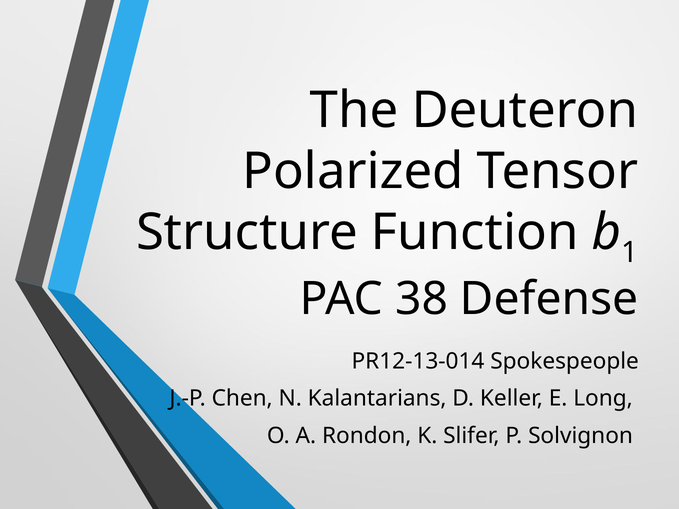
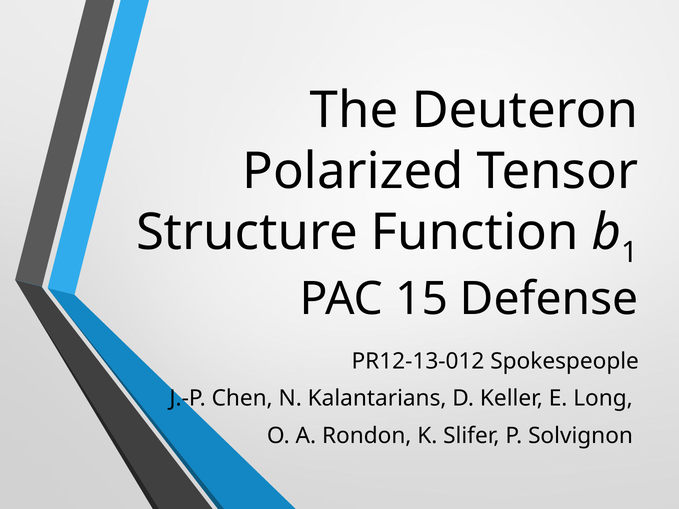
38: 38 -> 15 (422, 299)
PR12-13-014: PR12-13-014 -> PR12-13-012 (418, 361)
